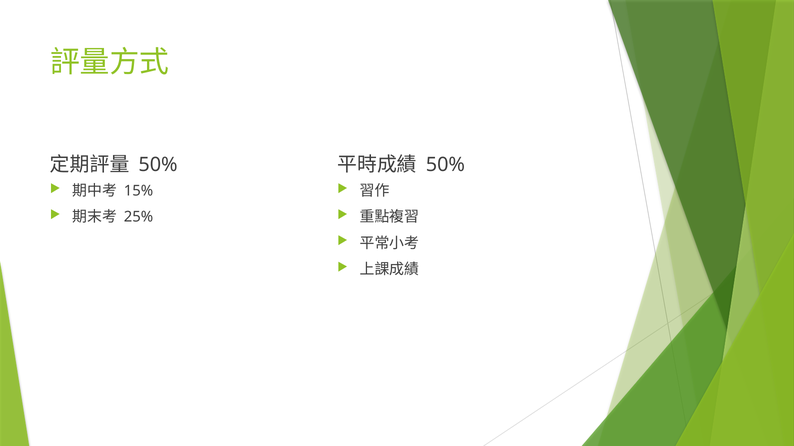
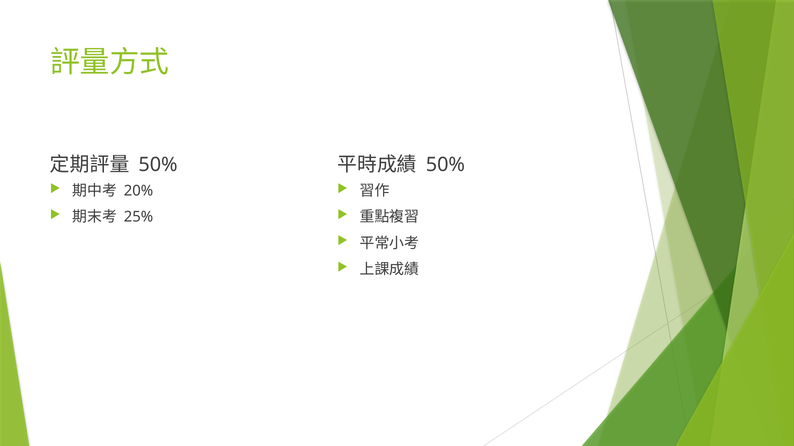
15%: 15% -> 20% (138, 191)
